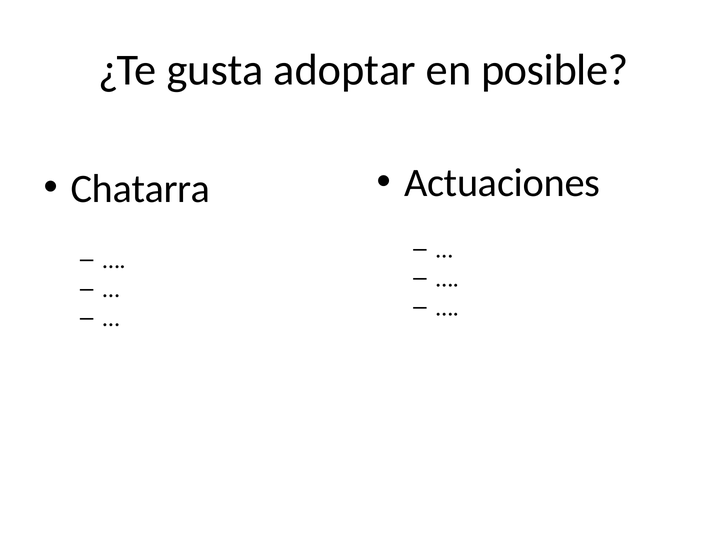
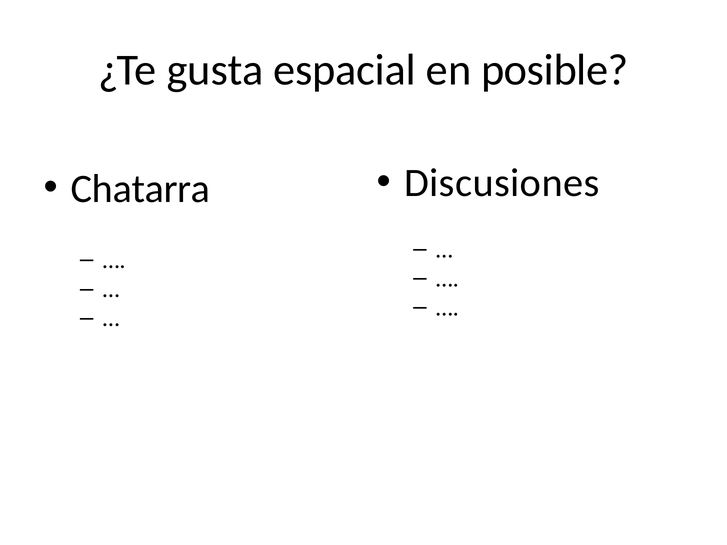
adoptar: adoptar -> espacial (345, 70)
Actuaciones: Actuaciones -> Discusiones (502, 183)
